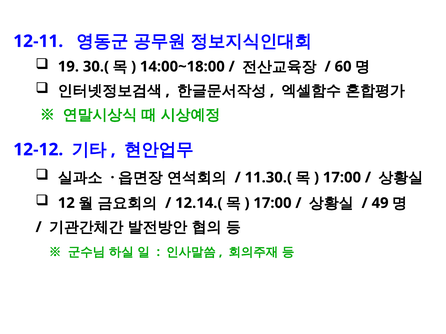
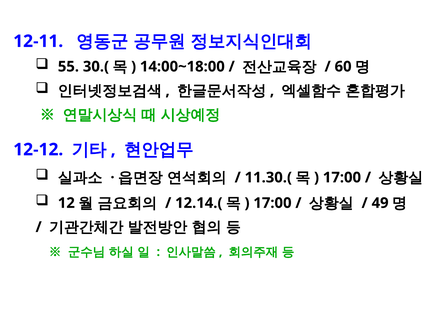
19: 19 -> 55 (68, 67)
